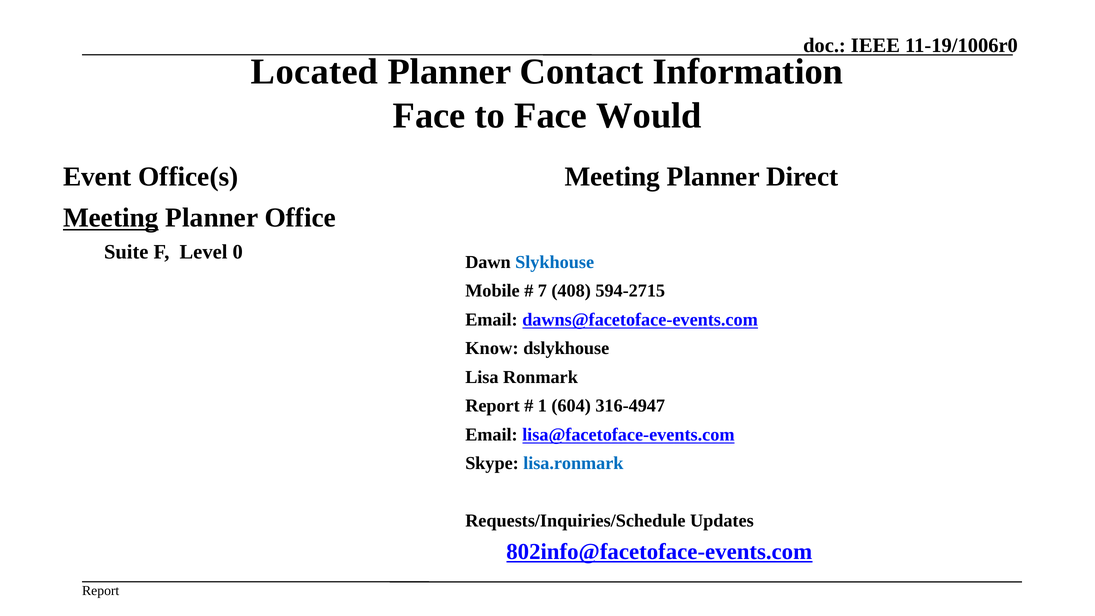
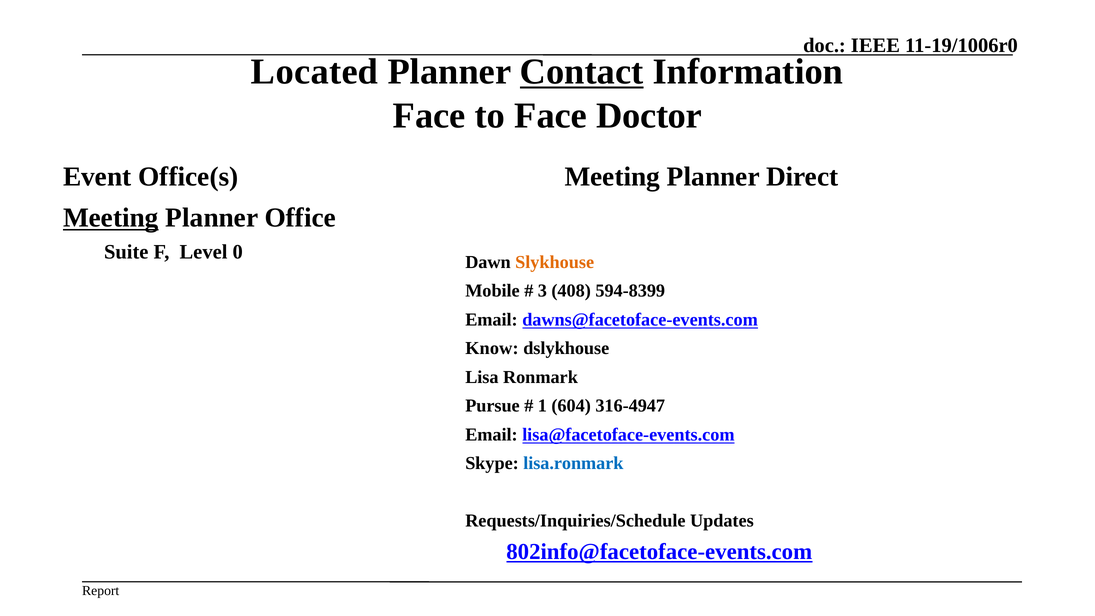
Contact underline: none -> present (582, 72)
Would: Would -> Doctor (649, 115)
Slykhouse colour: blue -> orange (555, 262)
7: 7 -> 3 (542, 291)
594-2715: 594-2715 -> 594-8399 (630, 291)
Report: Report -> Pursue (492, 406)
